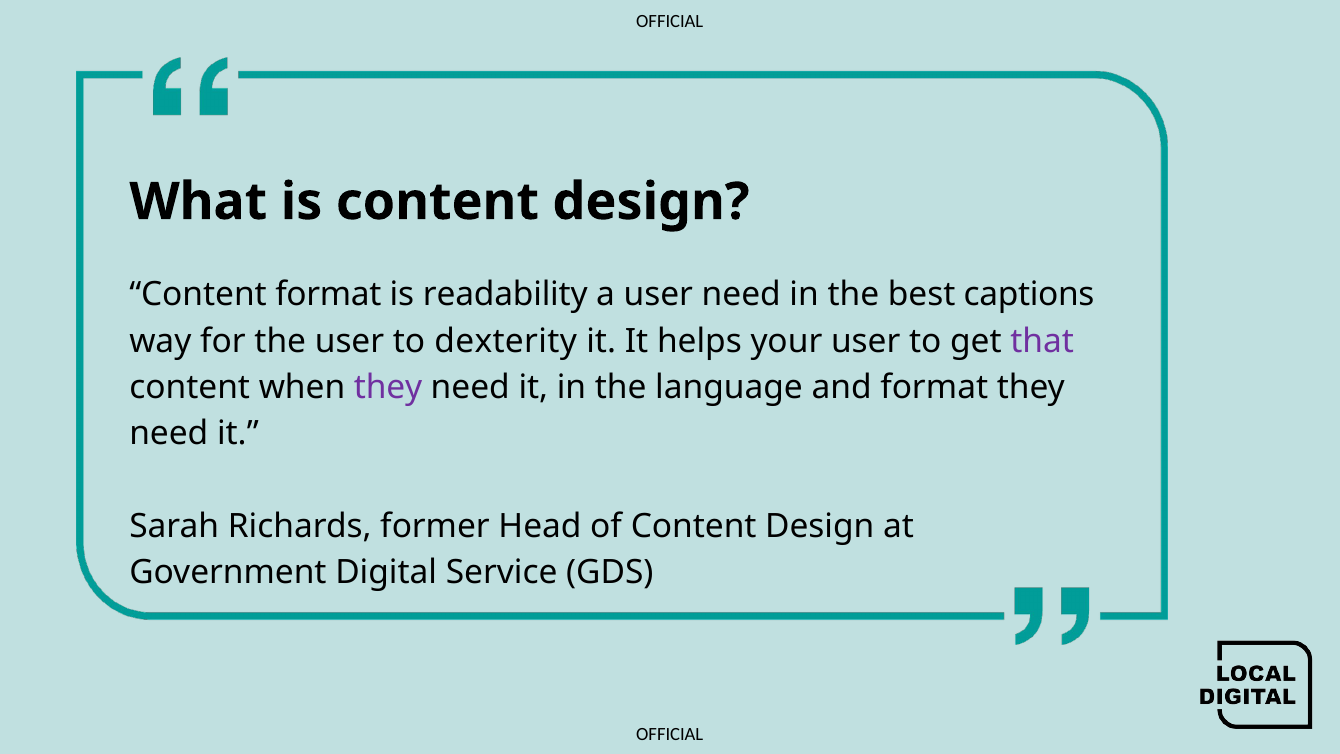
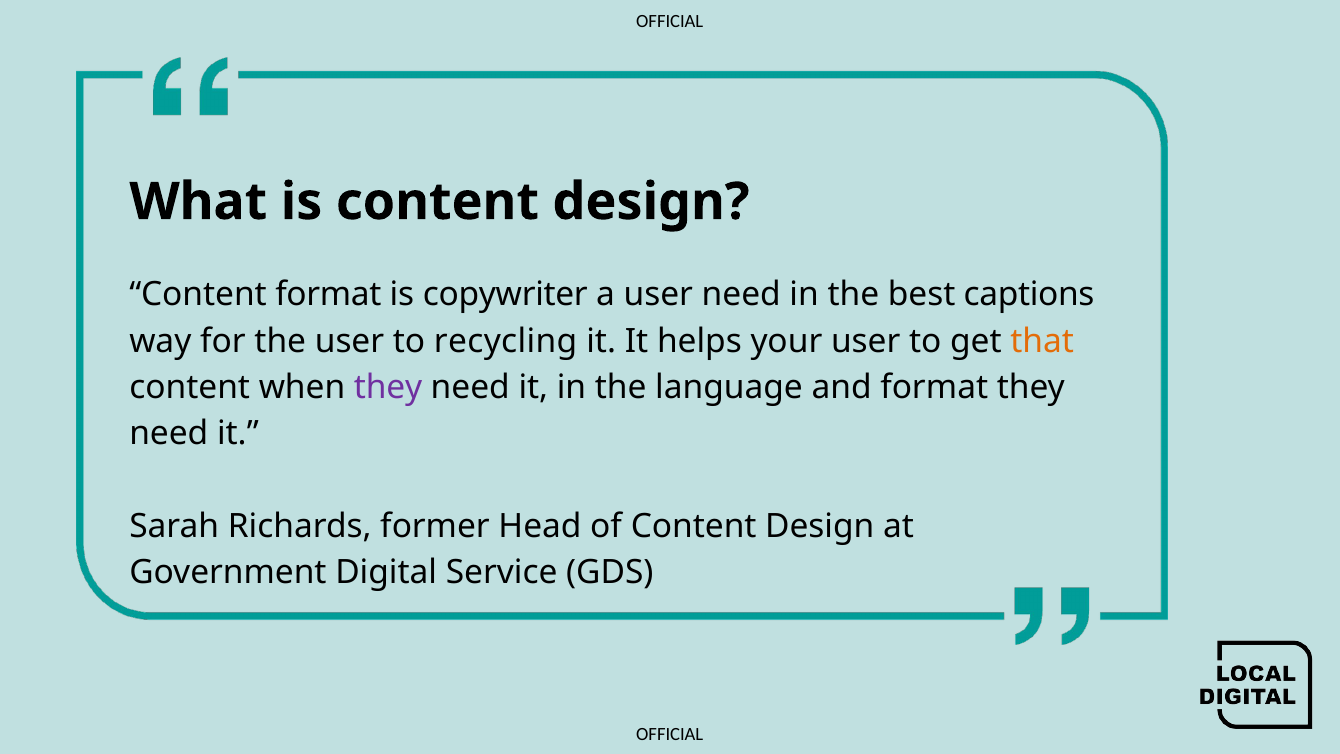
readability: readability -> copywriter (505, 295)
dexterity: dexterity -> recycling (506, 341)
that colour: purple -> orange (1042, 341)
